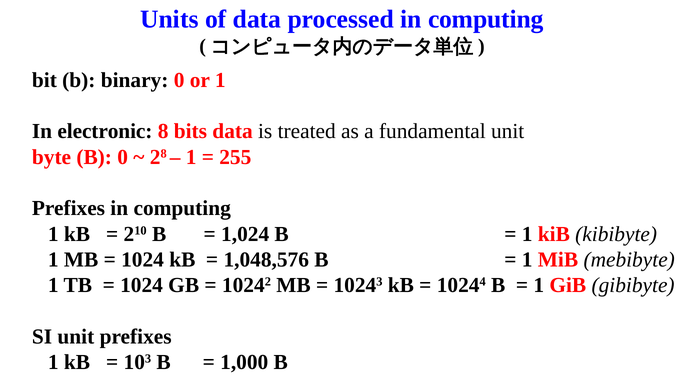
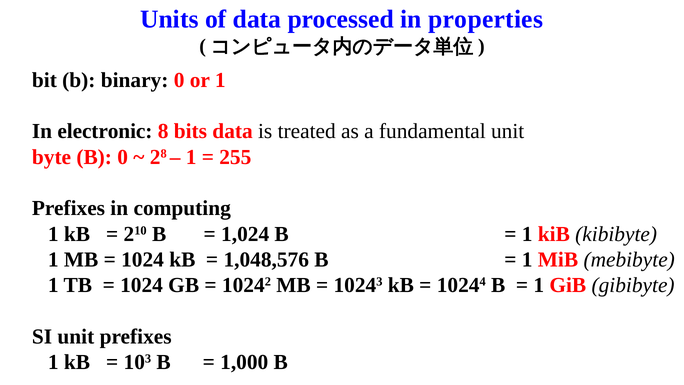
processed in computing: computing -> properties (486, 19)
